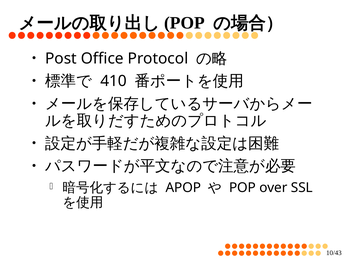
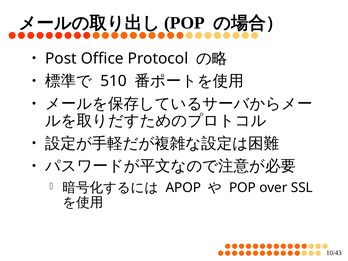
410: 410 -> 510 (114, 81)
